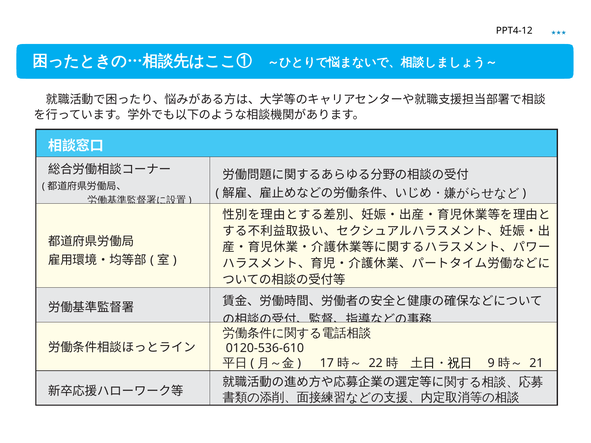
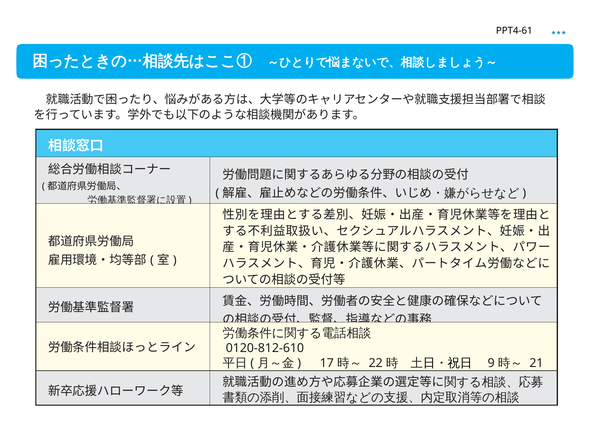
PPT4-12: PPT4-12 -> PPT4-61 (514, 31)
0120-536-610: 0120-536-610 -> 0120-812-610 (265, 348)
